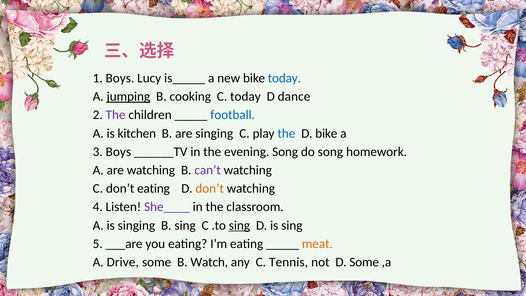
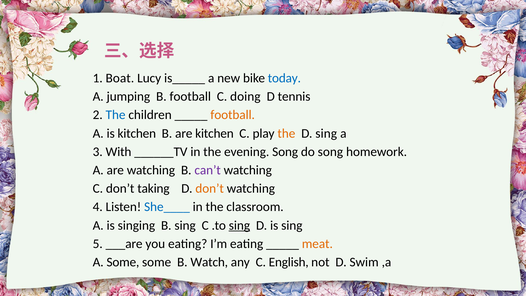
1 Boys: Boys -> Boat (120, 78)
jumping underline: present -> none (128, 96)
B cooking: cooking -> football (190, 96)
C today: today -> doing (245, 96)
dance: dance -> tennis (294, 96)
The colour: purple -> blue (116, 115)
football colour: blue -> orange (233, 115)
are singing: singing -> kitchen (214, 133)
the colour: blue -> orange (286, 133)
D bike: bike -> sing (326, 133)
3 Boys: Boys -> With (119, 152)
don’t eating: eating -> taking (153, 188)
She____ colour: purple -> blue (167, 207)
A Drive: Drive -> Some (123, 262)
Tennis: Tennis -> English (289, 262)
D Some: Some -> Swim (364, 262)
